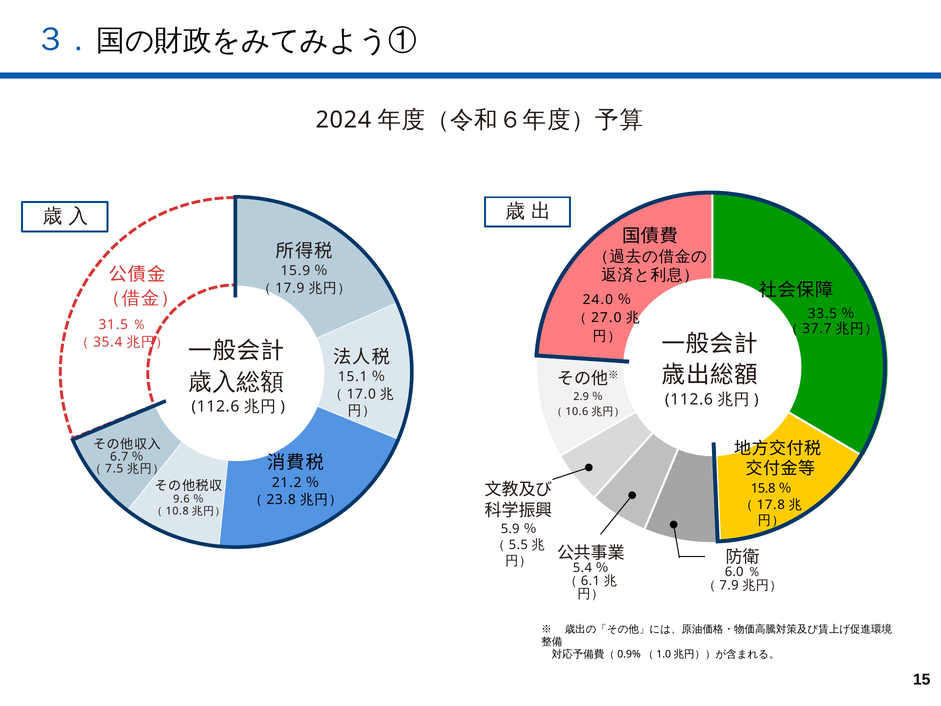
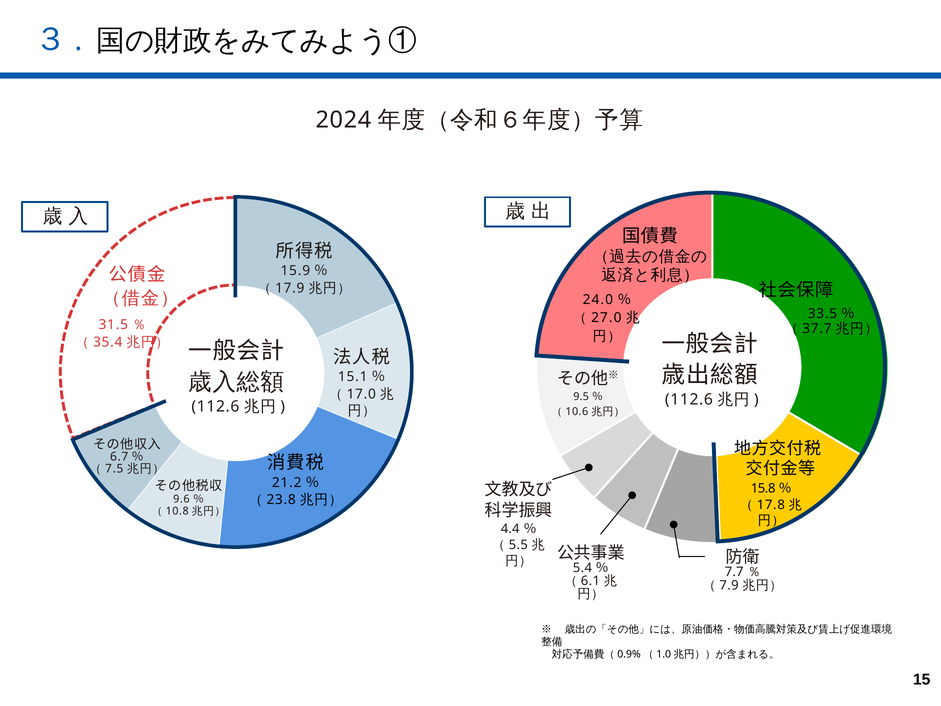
2.9: 2.9 -> 9.5 (581, 397)
5.9: 5.9 -> 4.4 (510, 528)
6.0: 6.0 -> 7.7 (734, 572)
